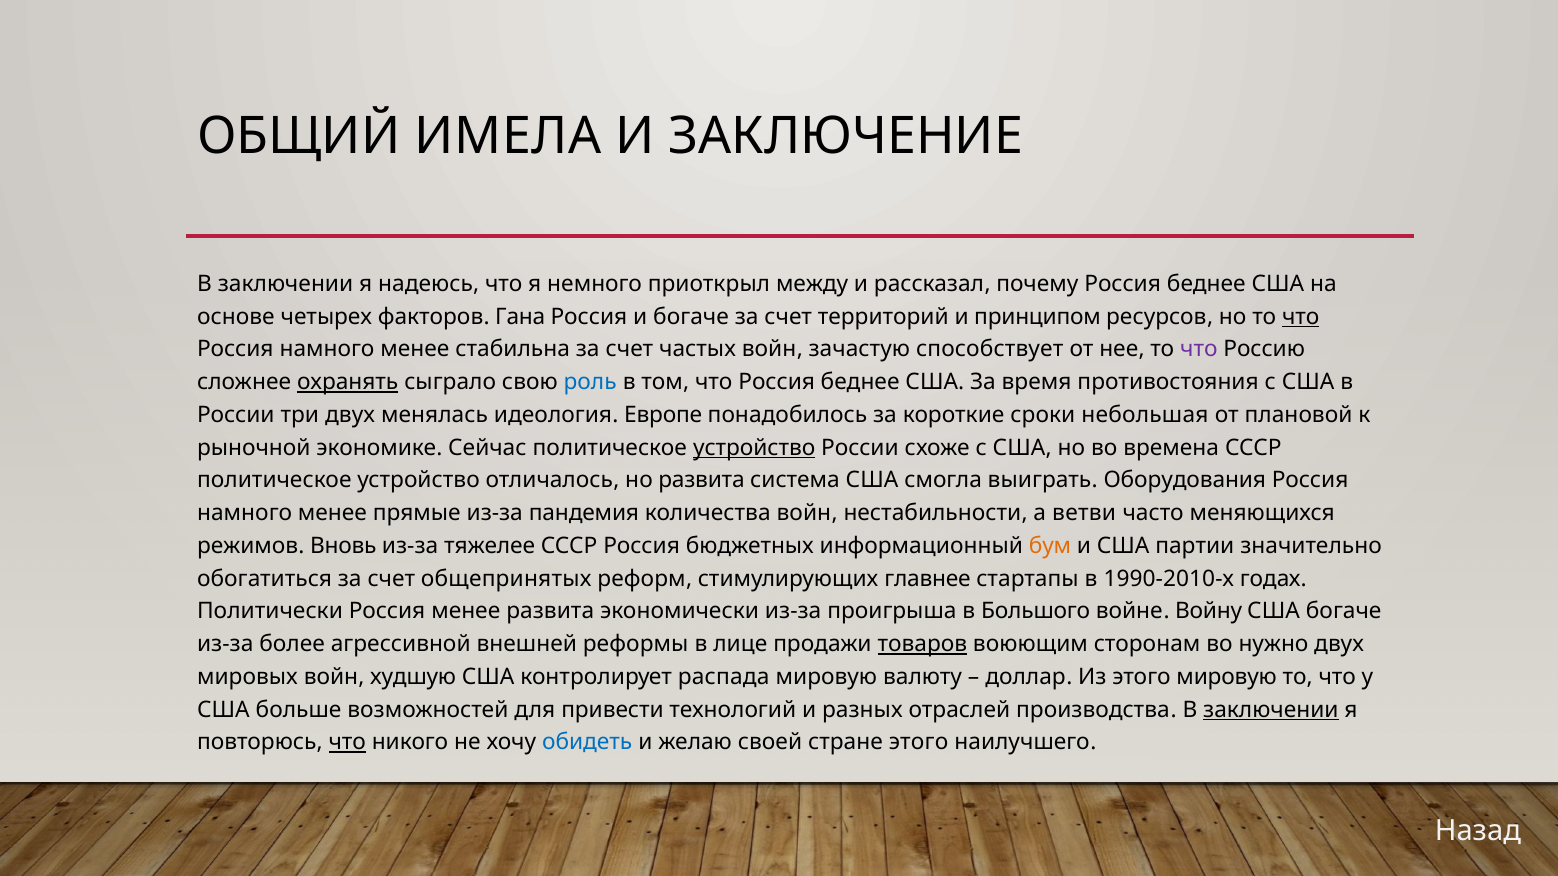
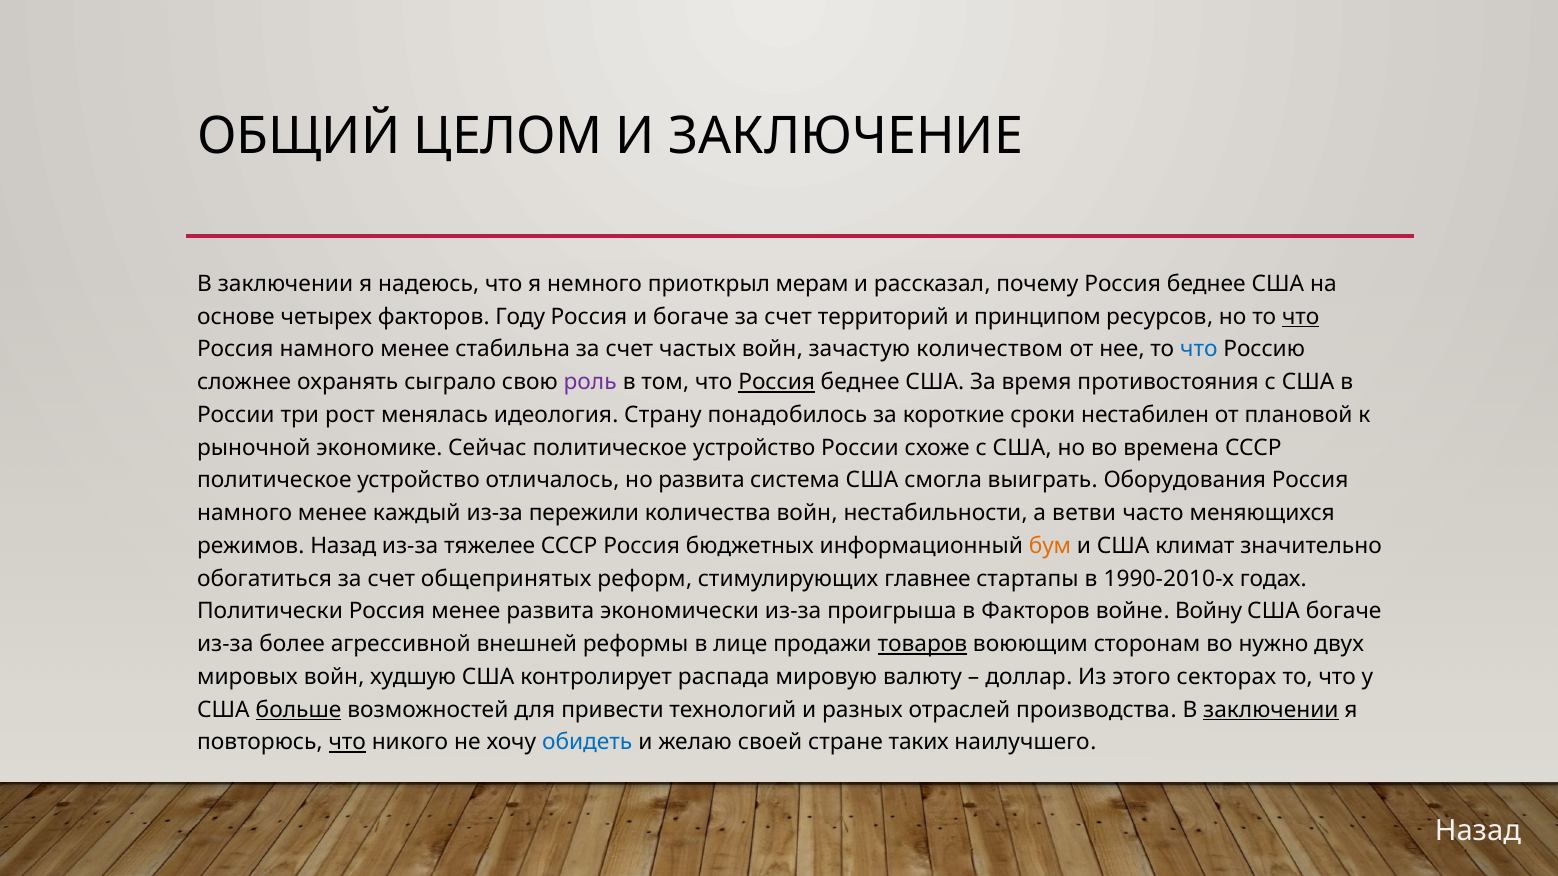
ИМЕЛА: ИМЕЛА -> ЦЕЛОМ (508, 136)
между: между -> мерам (812, 284)
Гана: Гана -> Году (520, 317)
способствует: способствует -> количеством (990, 350)
что colour: purple -> blue (1199, 350)
охранять underline: present -> none (348, 382)
роль colour: blue -> purple (590, 382)
Россия underline: none -> present (777, 382)
три двух: двух -> рост (350, 415)
Европе: Европе -> Страну (663, 415)
небольшая: небольшая -> нестабилен (1145, 415)
устройство underline: present -> none (754, 448)
прямые: прямые -> каждый (417, 513)
пандемия: пандемия -> пережили (584, 513)
режимов Вновь: Вновь -> Назад (343, 546)
партии: партии -> климат (1195, 546)
в Большого: Большого -> Факторов (1035, 612)
этого мировую: мировую -> секторах (1226, 677)
больше underline: none -> present (299, 710)
стране этого: этого -> таких (919, 743)
